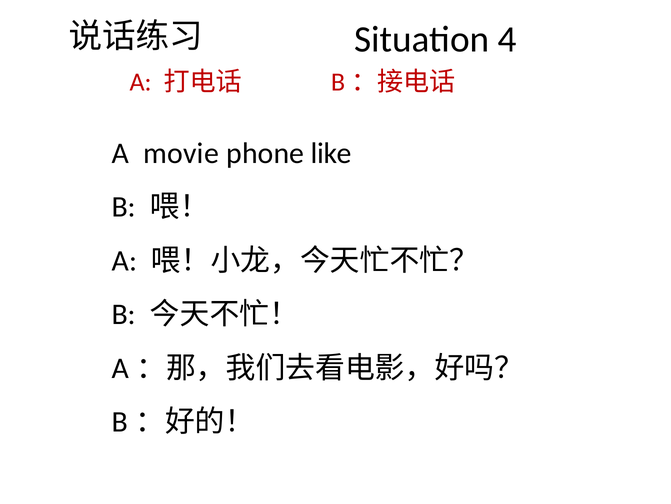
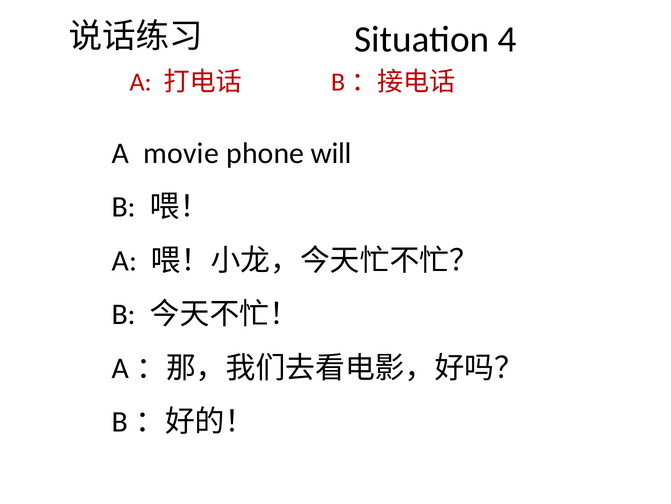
like: like -> will (331, 153)
